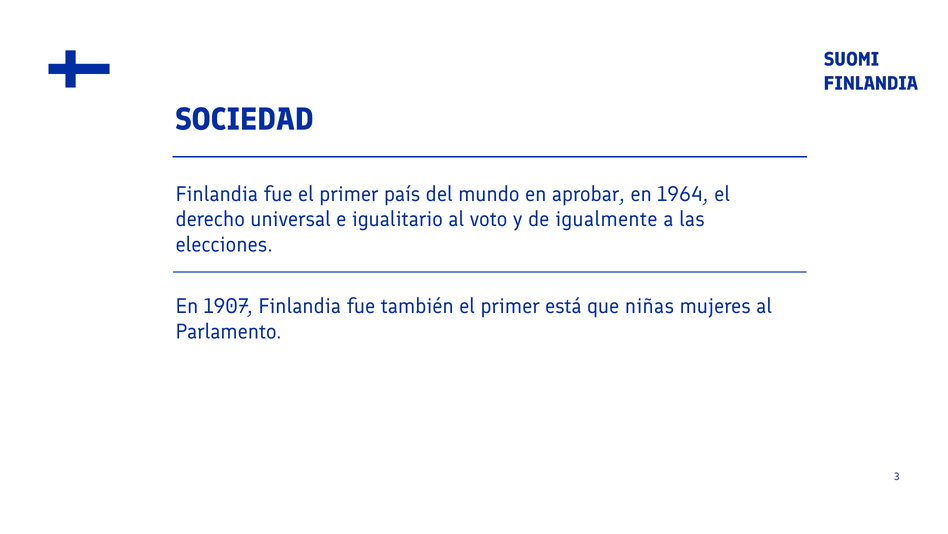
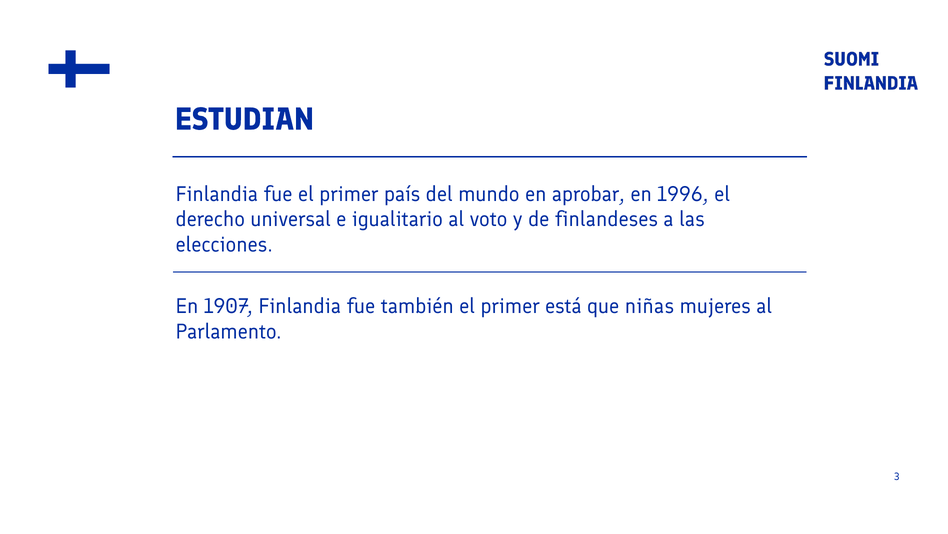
SOCIEDAD: SOCIEDAD -> ESTUDIAN (244, 119)
1964: 1964 -> 1996 (683, 194)
igualmente: igualmente -> finlandeses (606, 219)
